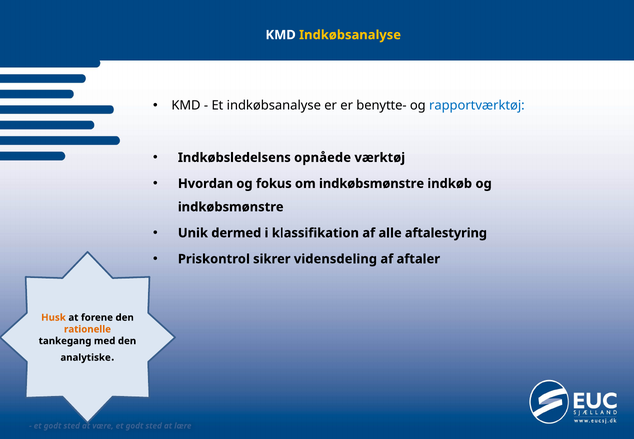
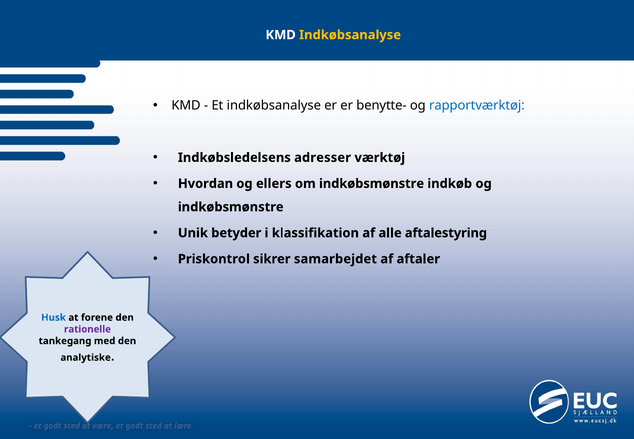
opnåede: opnåede -> adresser (323, 158)
fokus: fokus -> ellers (274, 184)
dermed: dermed -> betyder (236, 233)
vidensdeling: vidensdeling -> samarbejdet (335, 259)
Husk colour: orange -> blue (53, 317)
rationelle colour: orange -> purple (87, 329)
